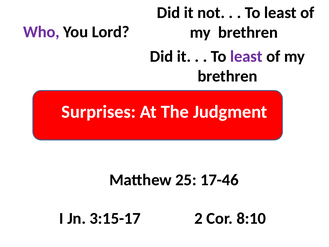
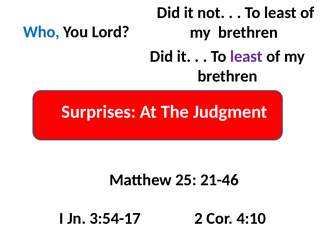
Who colour: purple -> blue (41, 32)
17-46: 17-46 -> 21-46 (219, 180)
3:15-17: 3:15-17 -> 3:54-17 (115, 218)
8:10: 8:10 -> 4:10 (251, 218)
